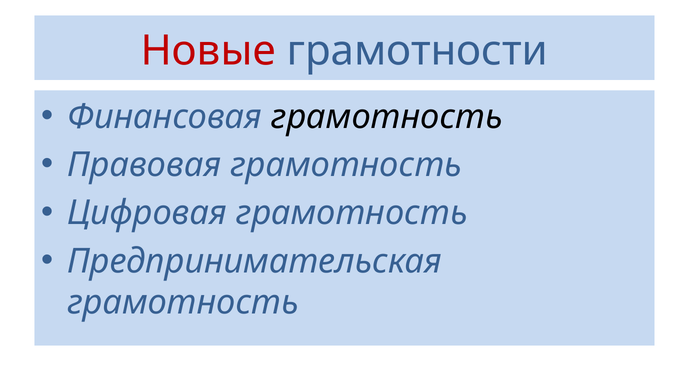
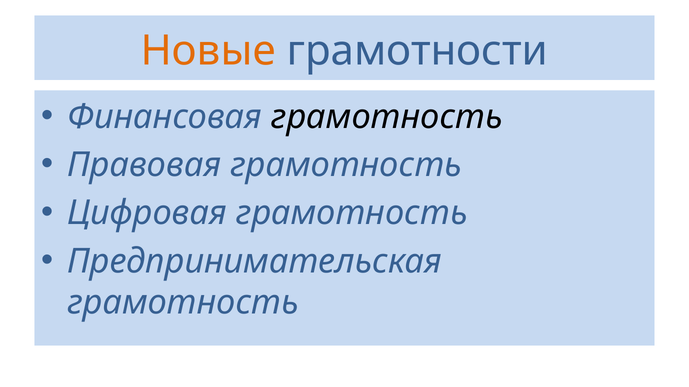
Новые colour: red -> orange (208, 51)
